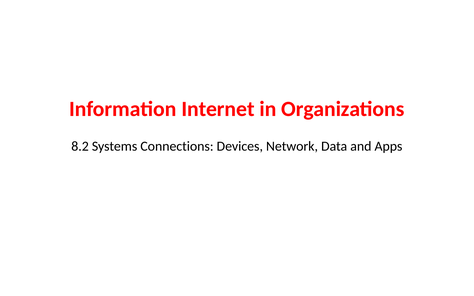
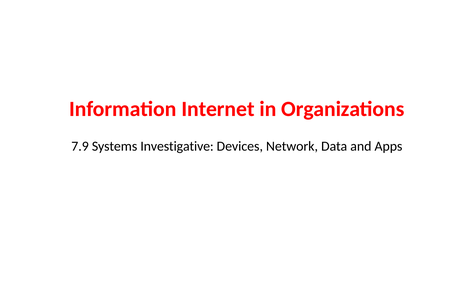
8.2: 8.2 -> 7.9 (80, 146)
Connections: Connections -> Investigative (177, 146)
